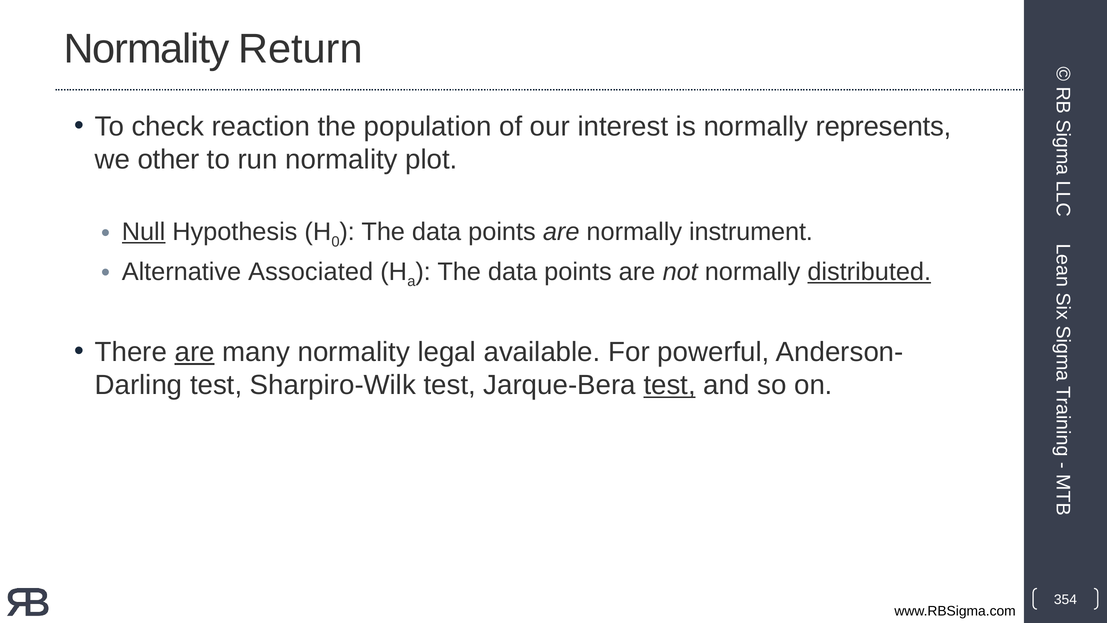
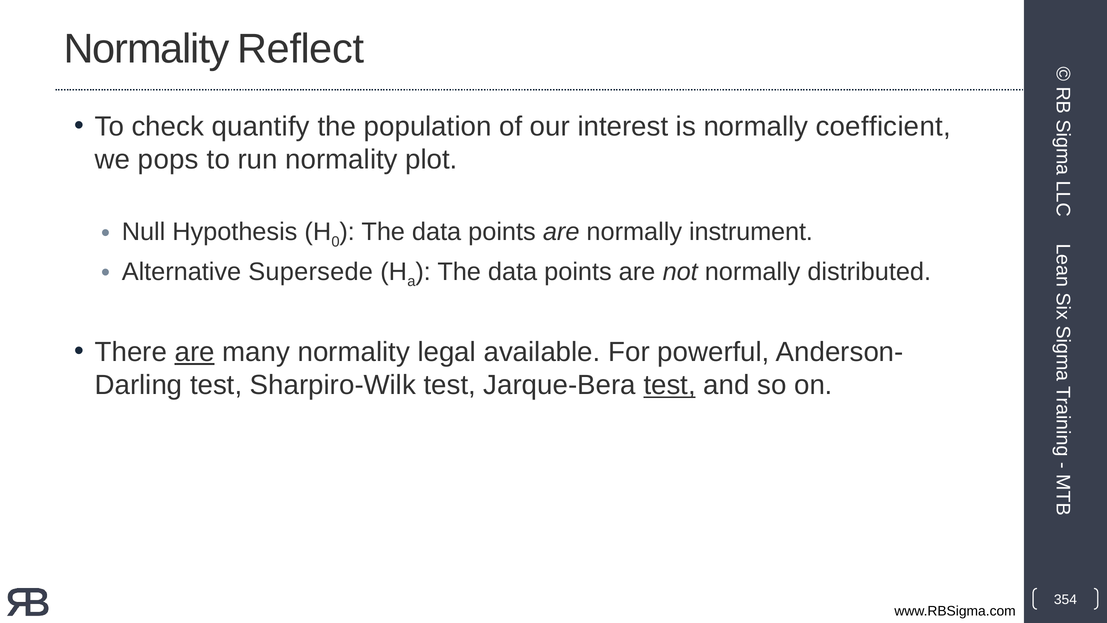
Return: Return -> Reflect (301, 49)
reaction: reaction -> quantify (261, 126)
represents: represents -> coefficient (883, 126)
other: other -> pops (168, 160)
Null underline: present -> none (144, 232)
Associated: Associated -> Supersede (311, 271)
distributed underline: present -> none (869, 271)
